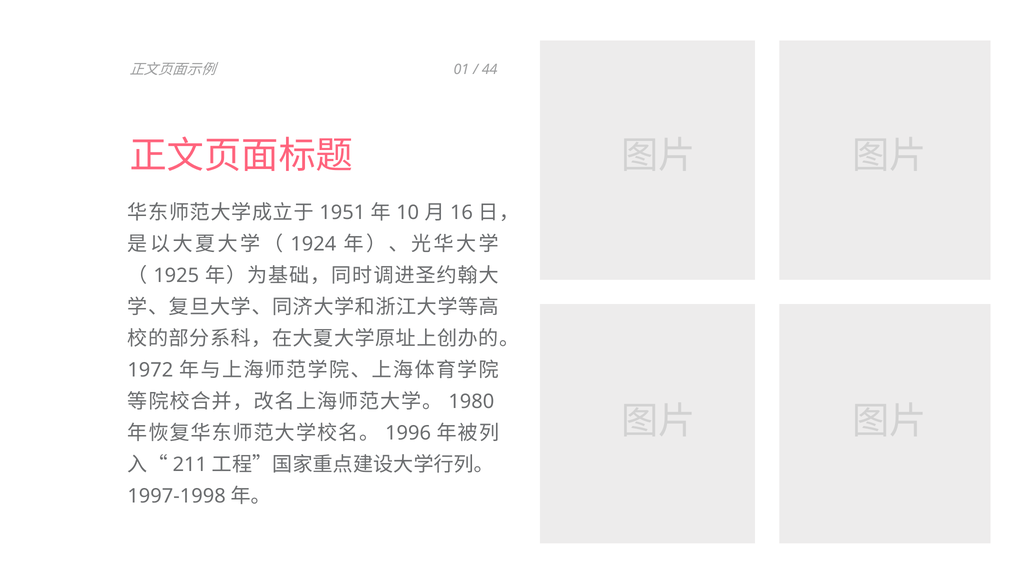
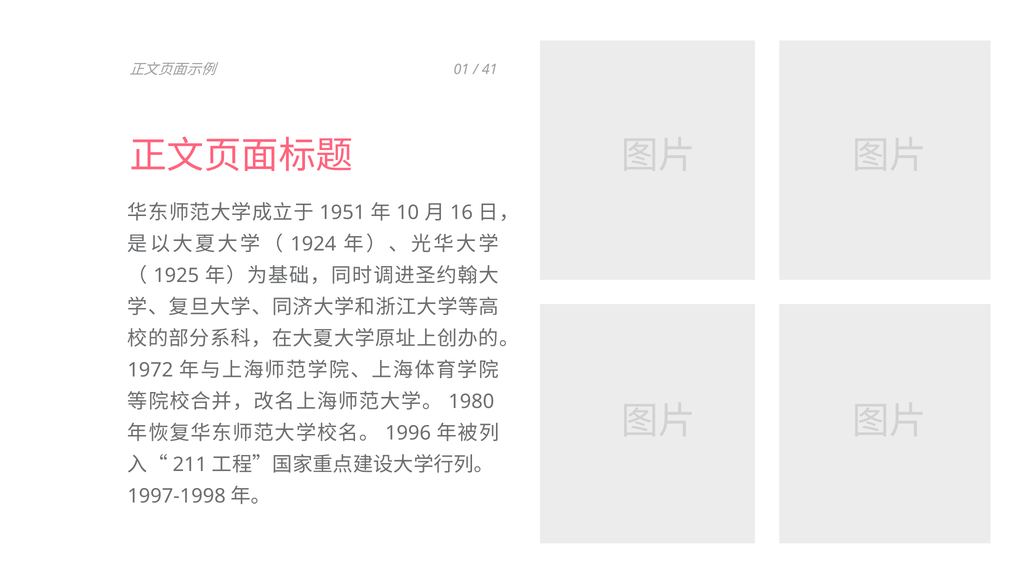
44: 44 -> 41 (490, 70)
